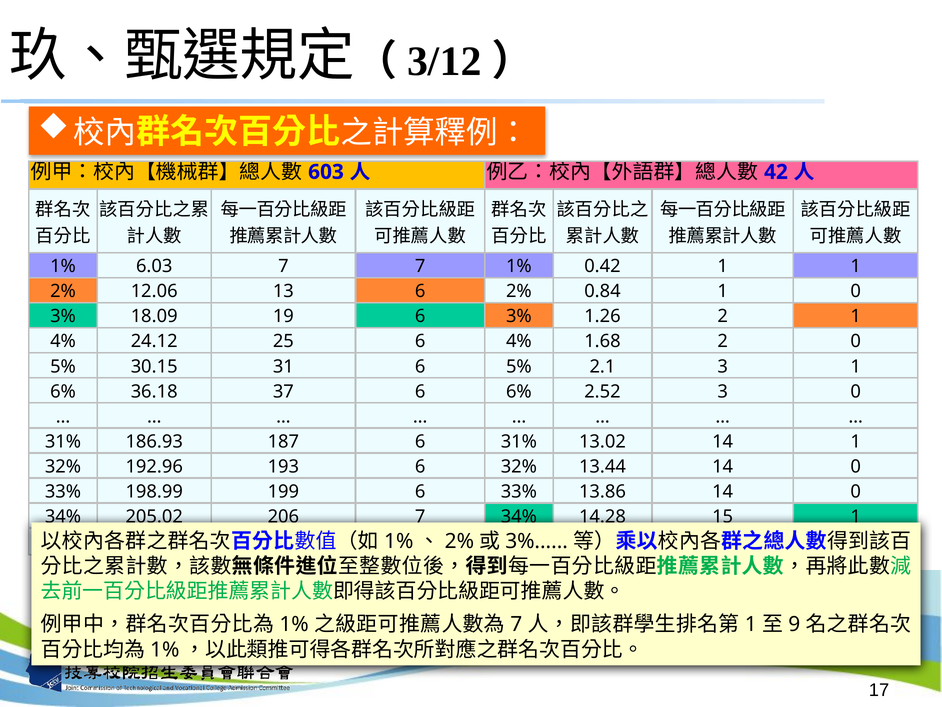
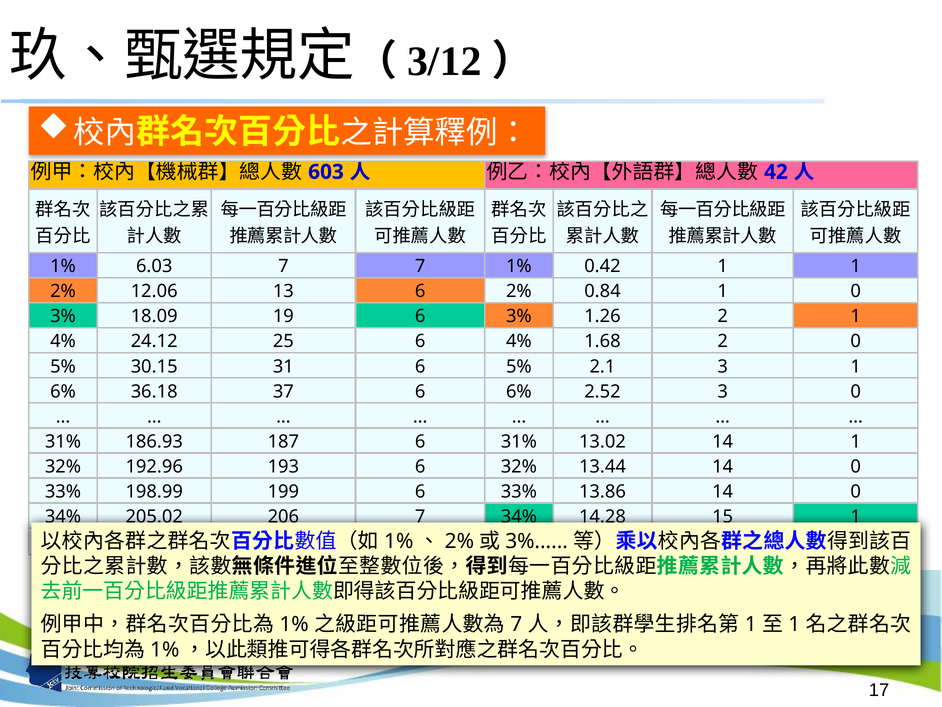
9: 9 -> 1 (794, 624)
